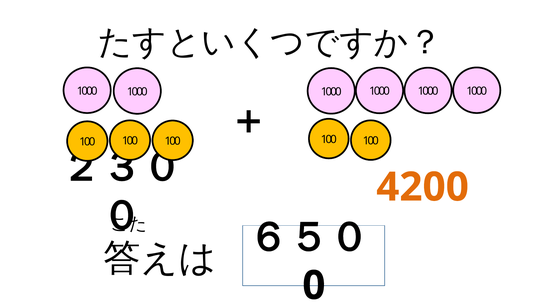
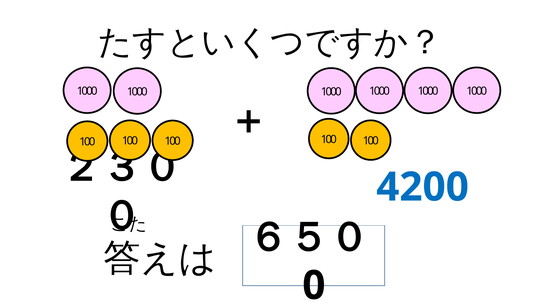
4200 colour: orange -> blue (423, 187)
